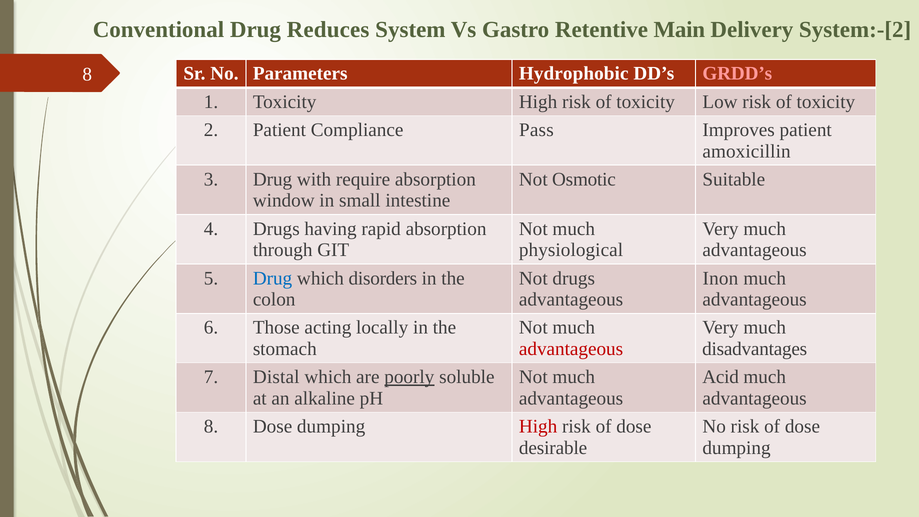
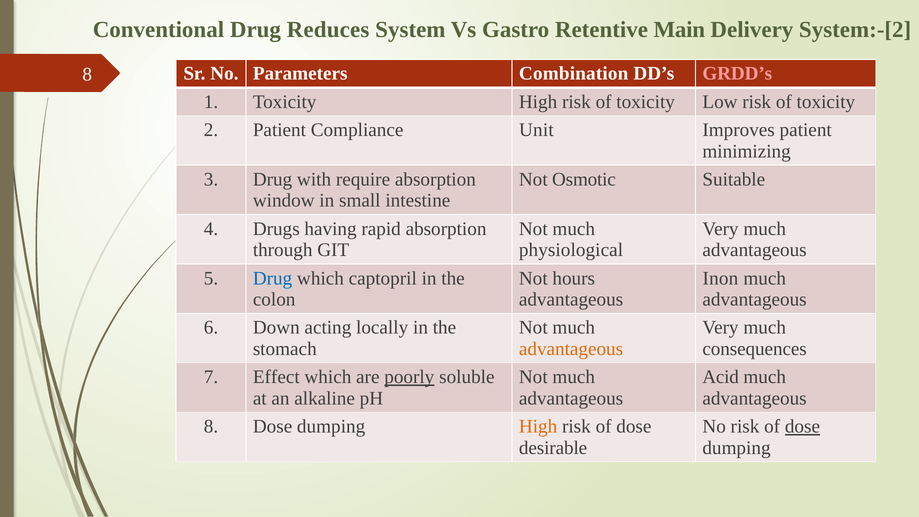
Hydrophobic: Hydrophobic -> Combination (574, 74)
Pass: Pass -> Unit (536, 130)
amoxicillin: amoxicillin -> minimizing (747, 151)
disorders: disorders -> captopril (383, 278)
Not drugs: drugs -> hours (574, 278)
Those: Those -> Down (276, 328)
advantageous colour: red -> orange (571, 349)
disadvantages: disadvantages -> consequences (755, 349)
Distal: Distal -> Effect (276, 377)
High colour: red -> orange (538, 426)
dose underline: none -> present (802, 426)
